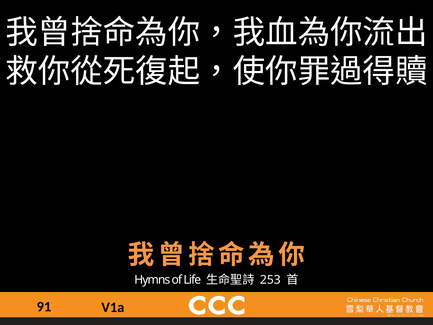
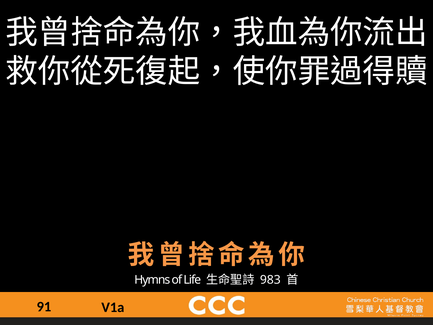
253: 253 -> 983 (270, 280)
